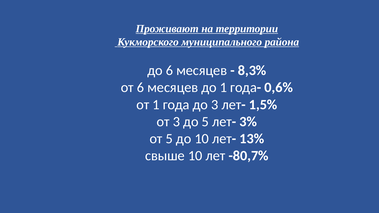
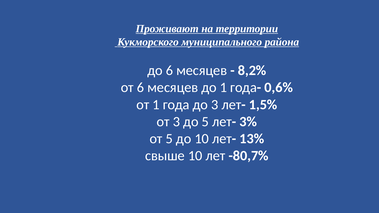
8,3%: 8,3% -> 8,2% (252, 71)
